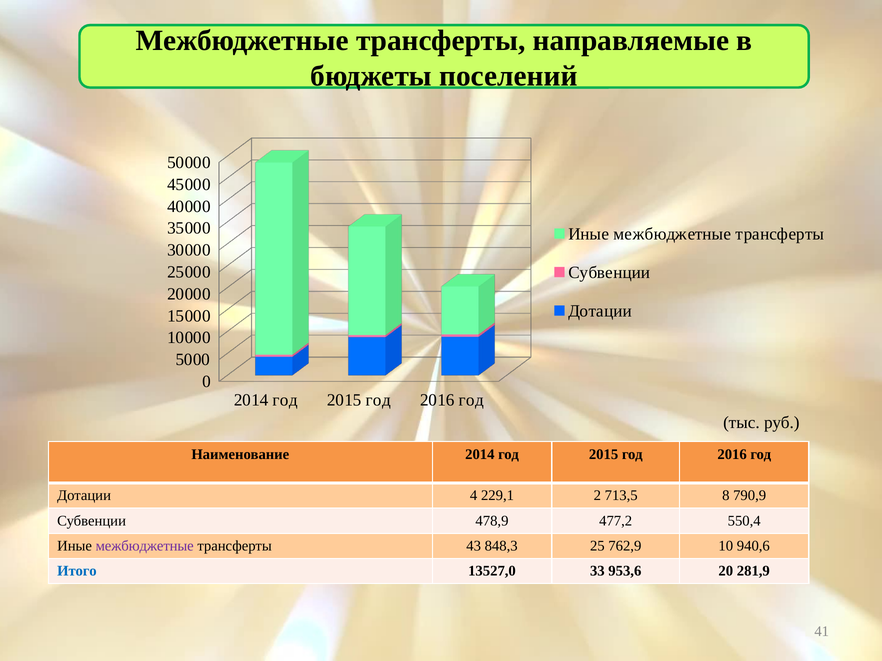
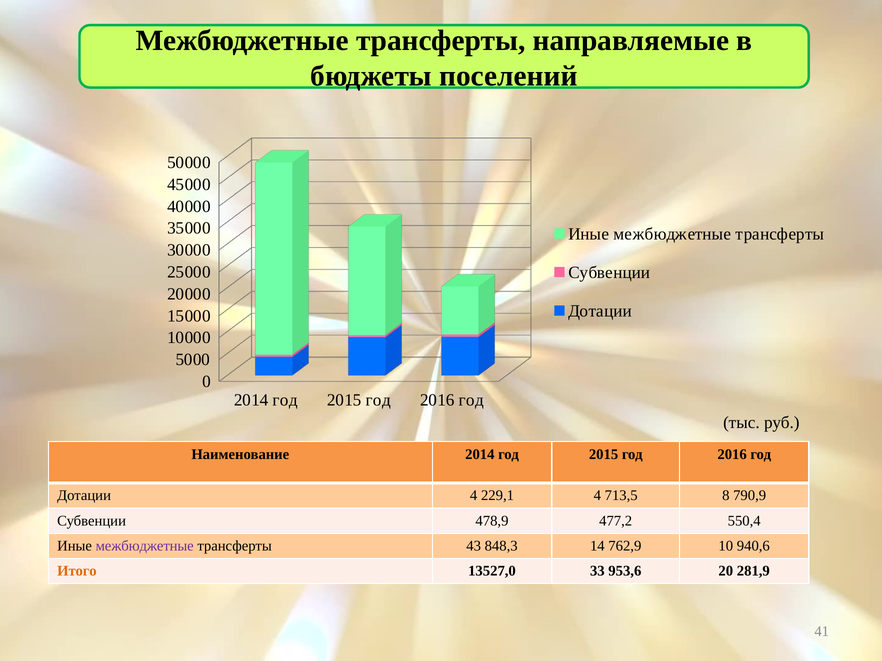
229,1 2: 2 -> 4 (597, 496)
25: 25 -> 14 (597, 546)
Итого colour: blue -> orange (77, 572)
